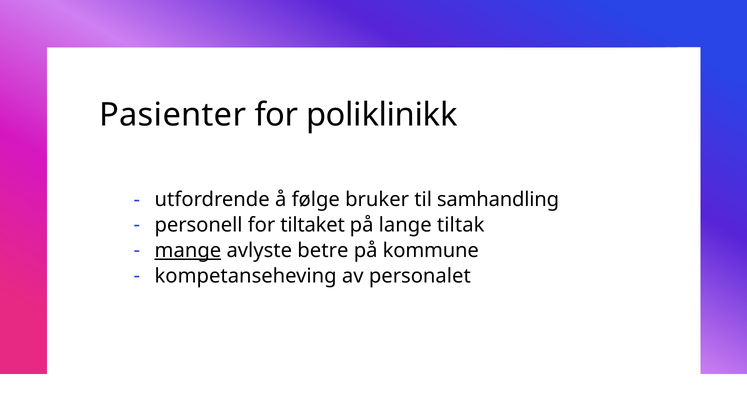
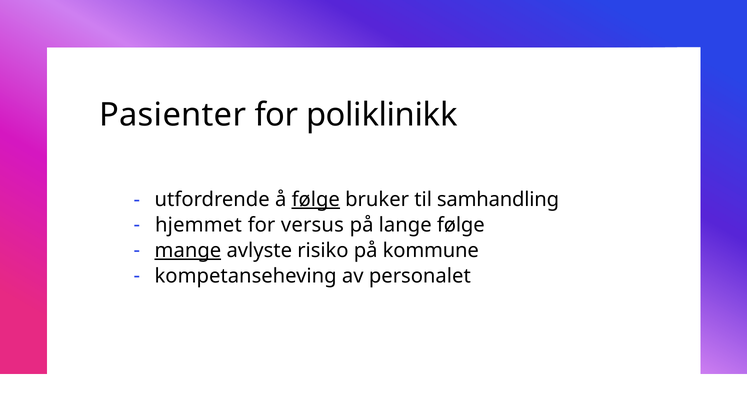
følge underline: none -> present (316, 200)
personell: personell -> hjemmet (198, 225)
tiltaket: tiltaket -> versus (312, 225)
lange tiltak: tiltak -> følge (461, 225)
betre: betre -> risiko (323, 251)
